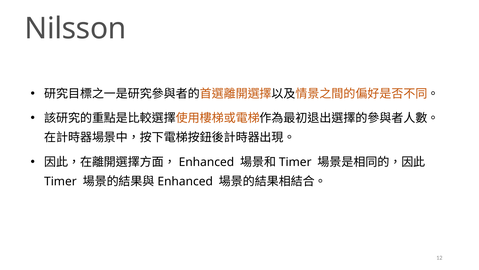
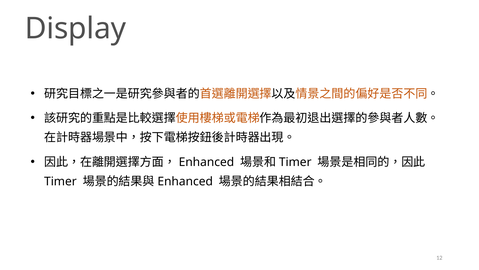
Nilsson: Nilsson -> Display (75, 29)
